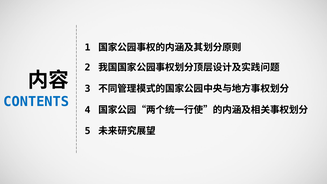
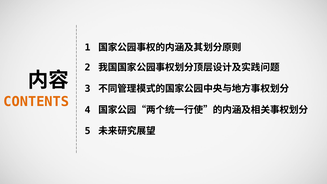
CONTENTS colour: blue -> orange (36, 102)
